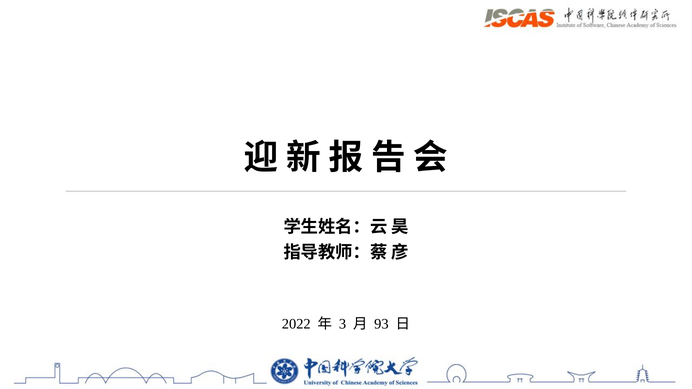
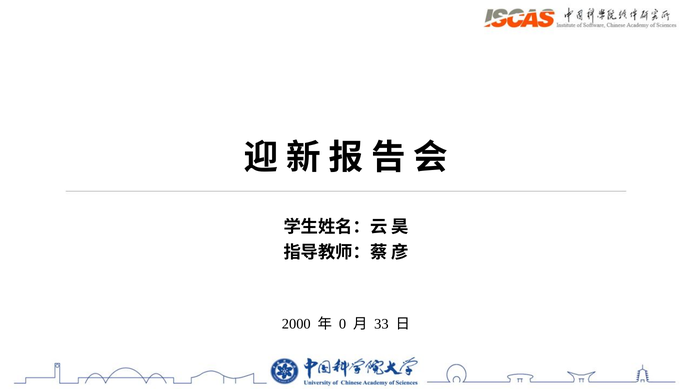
2022: 2022 -> 2000 (296, 324)
3: 3 -> 0 (342, 324)
93: 93 -> 33 (381, 324)
